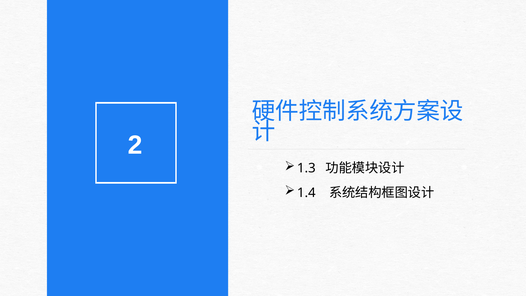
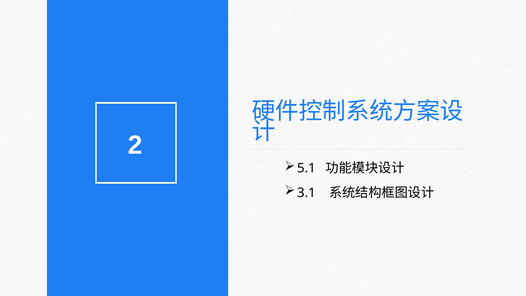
1.3: 1.3 -> 5.1 (306, 168)
1.4: 1.4 -> 3.1 (306, 193)
